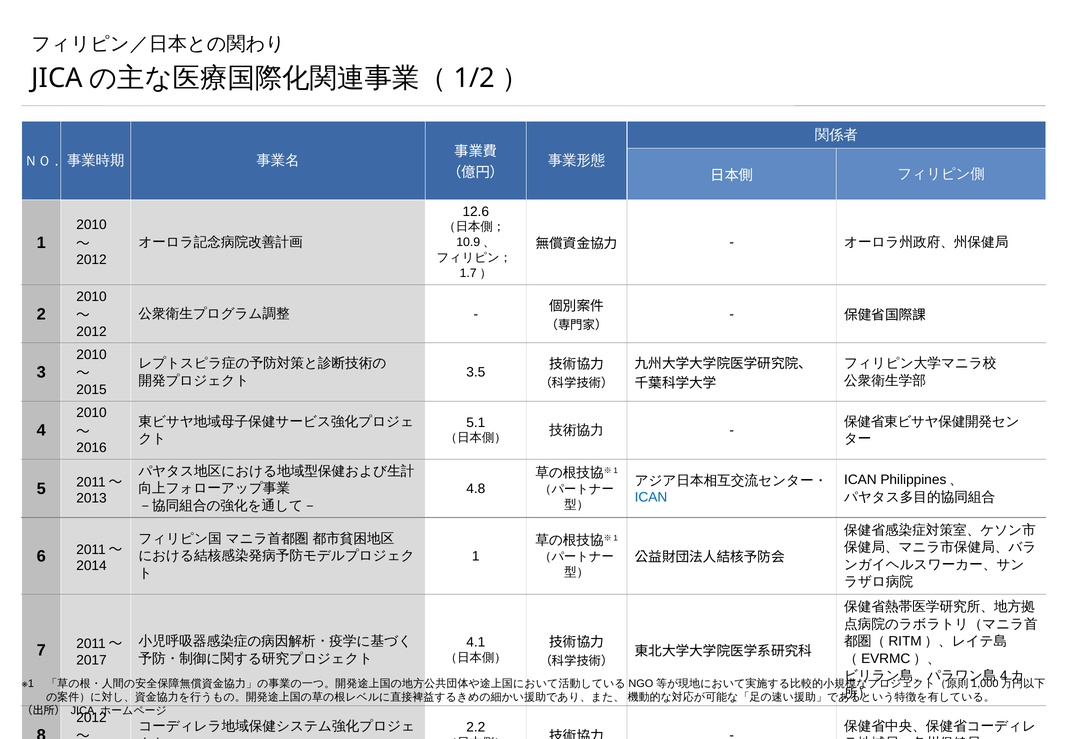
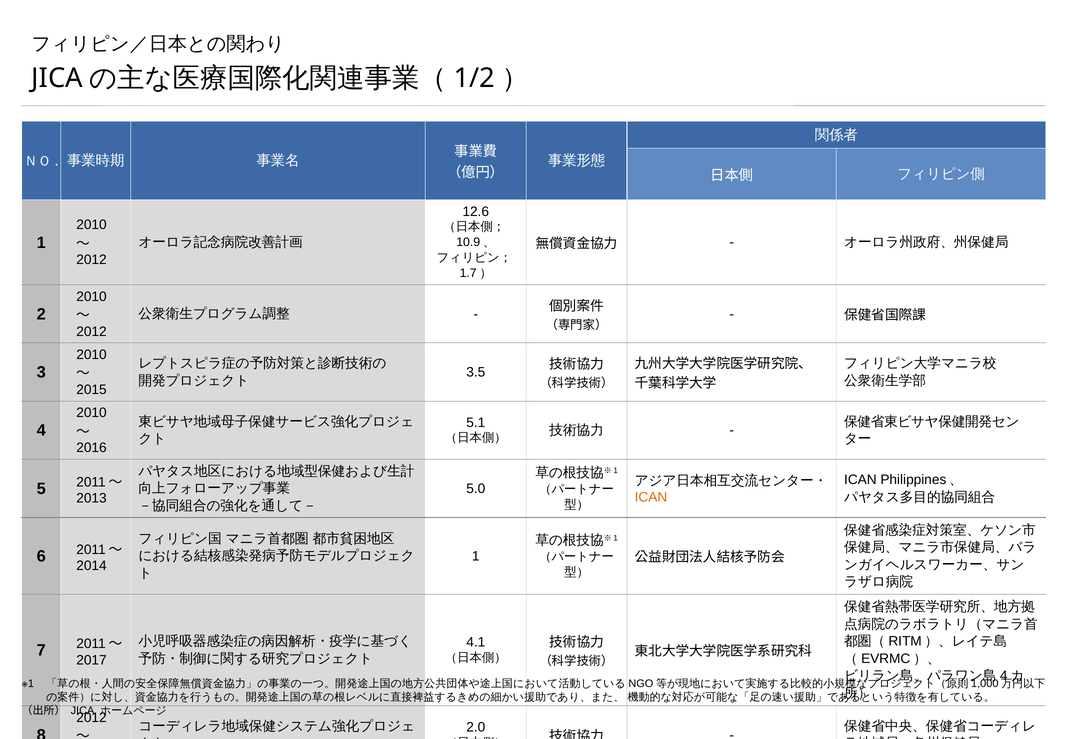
4.8: 4.8 -> 5.0 (476, 488)
ICAN colour: blue -> orange (651, 497)
2.2: 2.2 -> 2.0 (476, 727)
